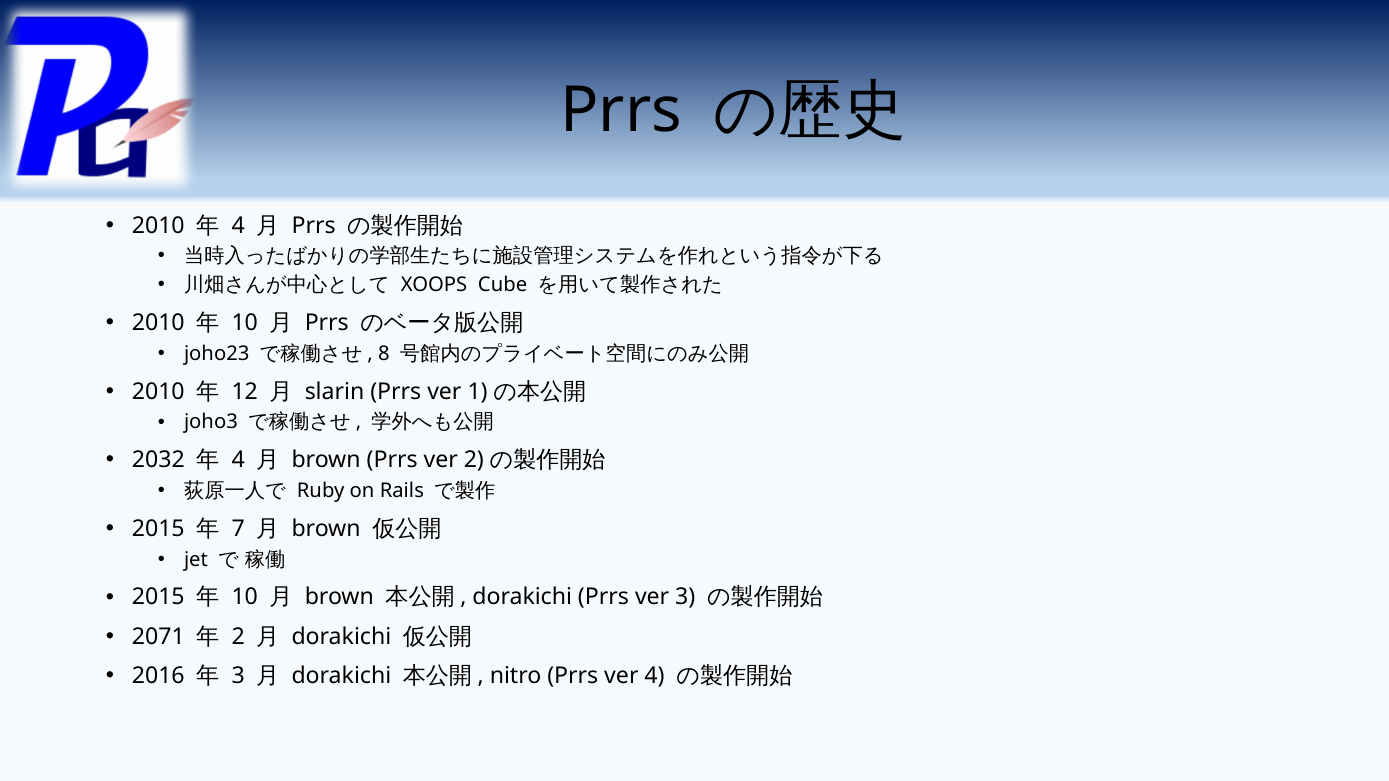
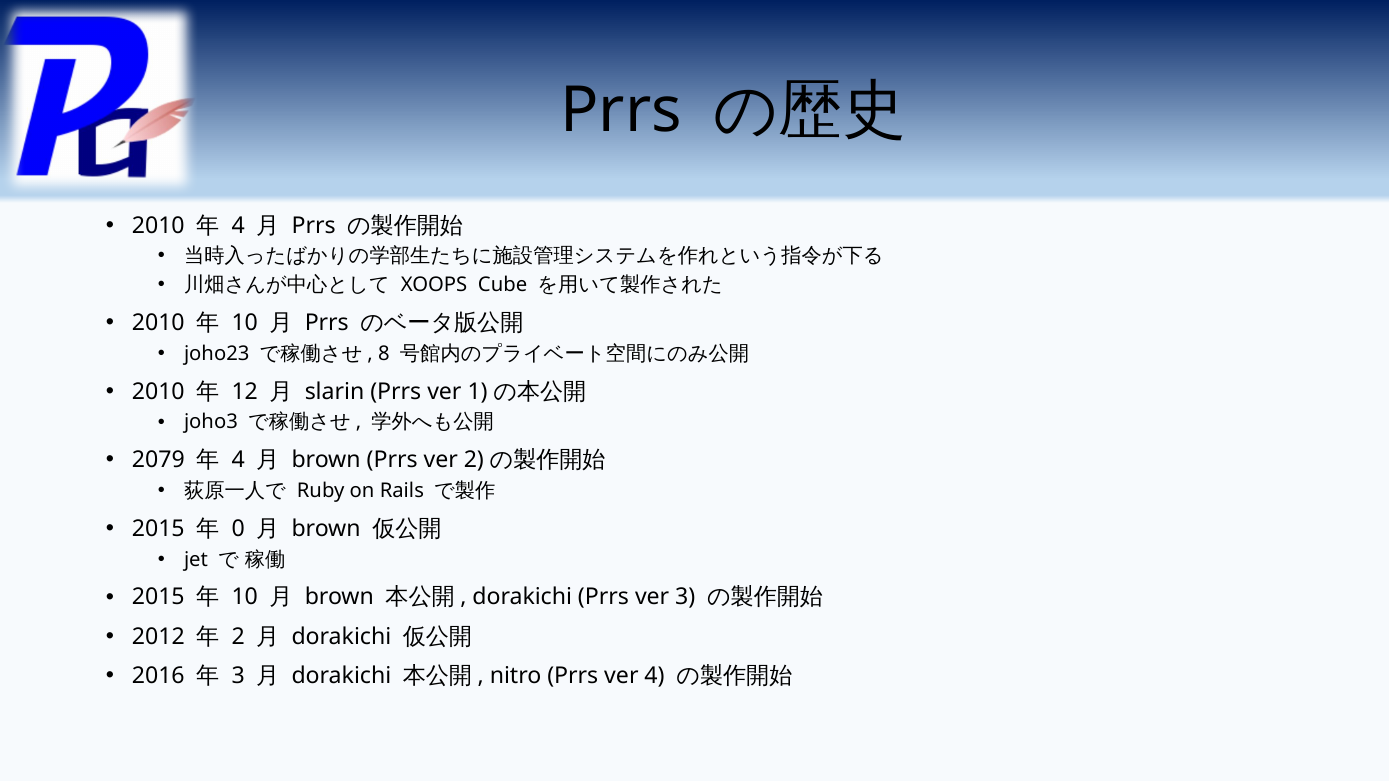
2032: 2032 -> 2079 (158, 460)
7: 7 -> 0 (238, 529)
2071: 2071 -> 2012 (158, 637)
